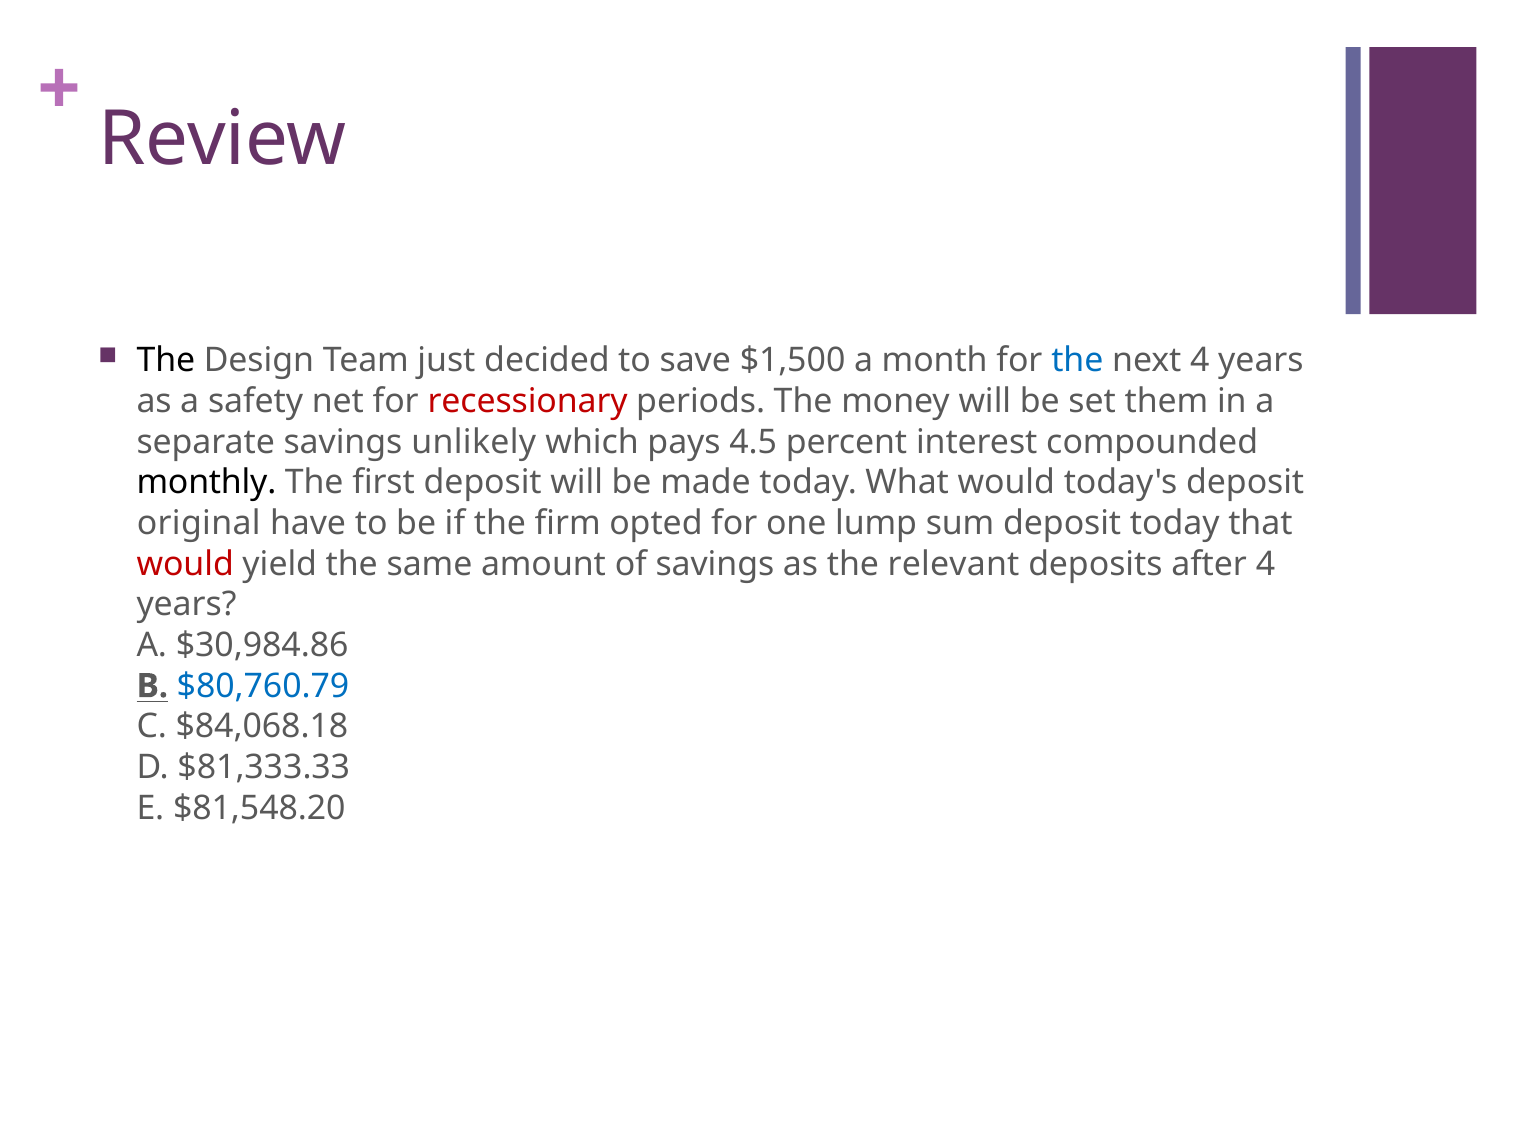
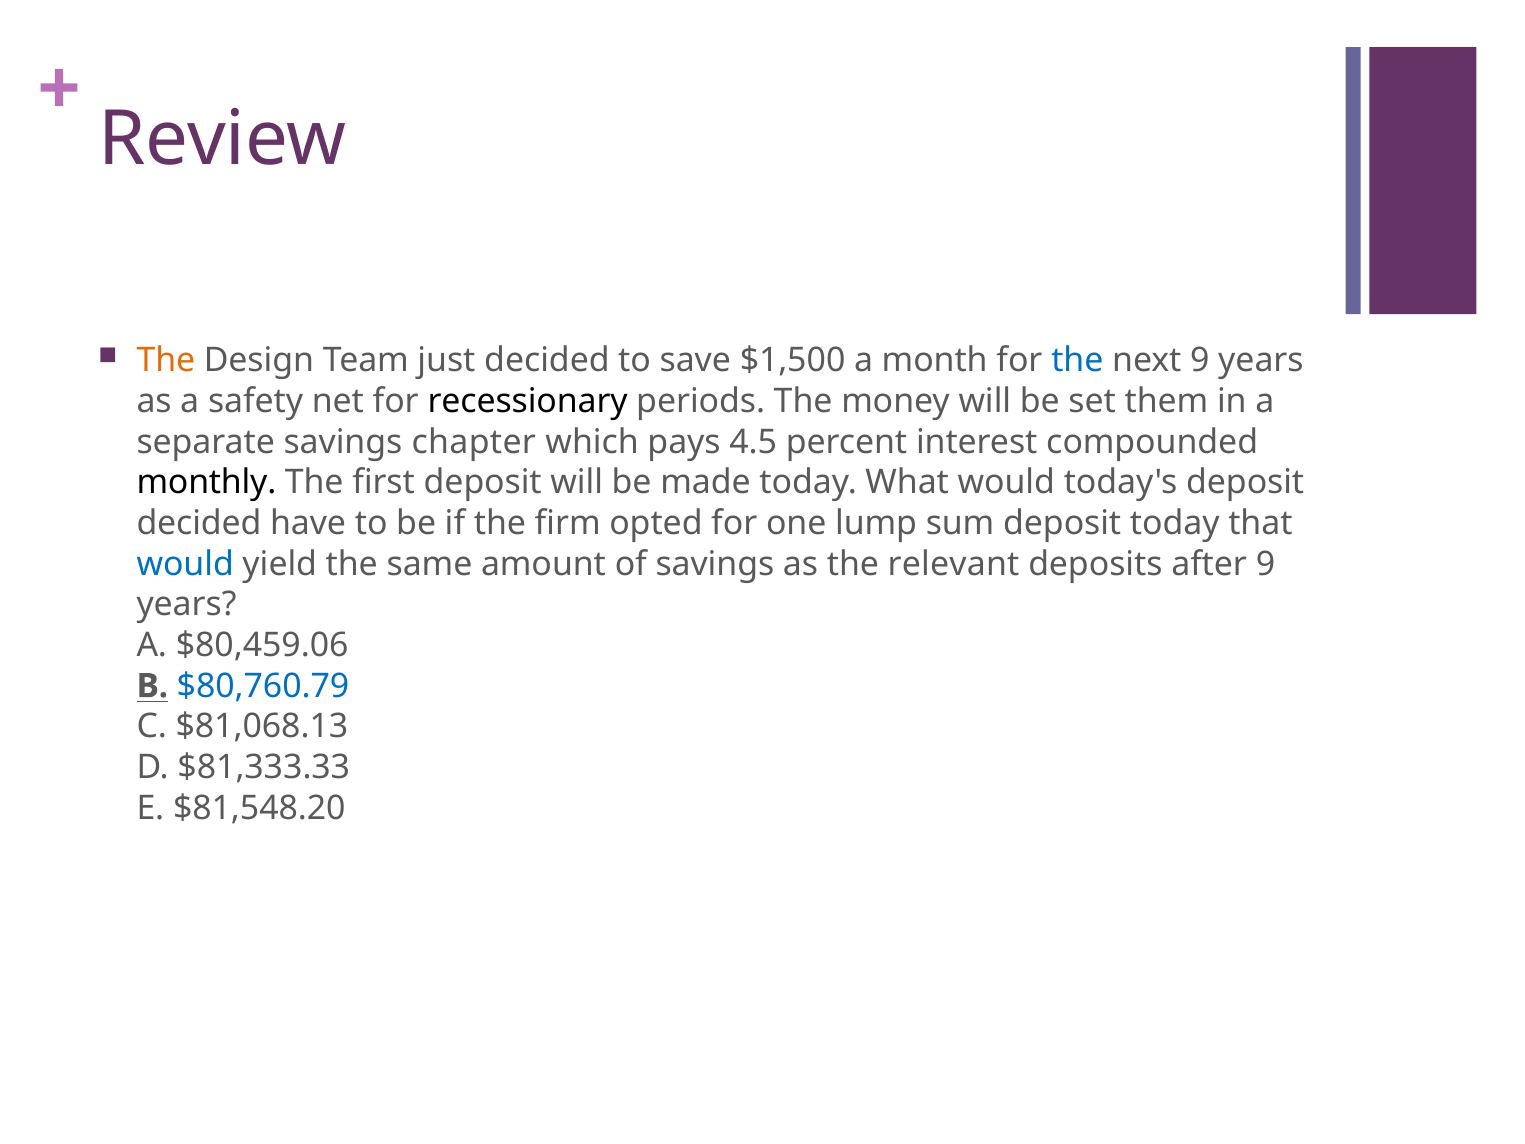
The colour: black -> orange (166, 361)
next 4: 4 -> 9 (1200, 361)
recessionary colour: red -> black (528, 401)
unlikely: unlikely -> chapter (474, 442)
original: original -> decided (199, 523)
would colour: red -> blue (185, 564)
after 4: 4 -> 9 (1265, 564)
$30,984.86: $30,984.86 -> $80,459.06 (262, 645)
$84,068.18: $84,068.18 -> $81,068.13 (262, 727)
